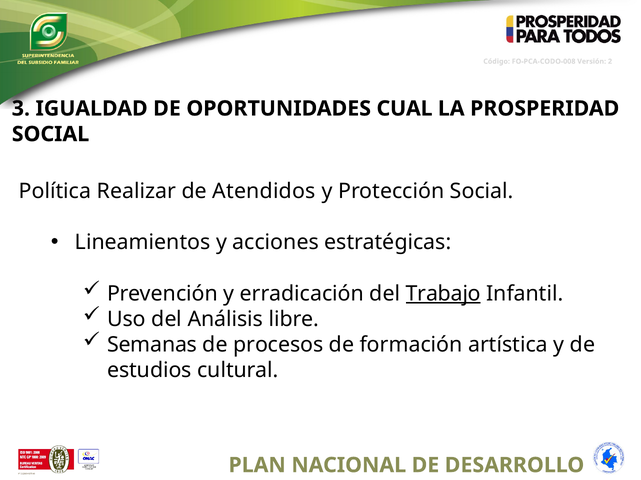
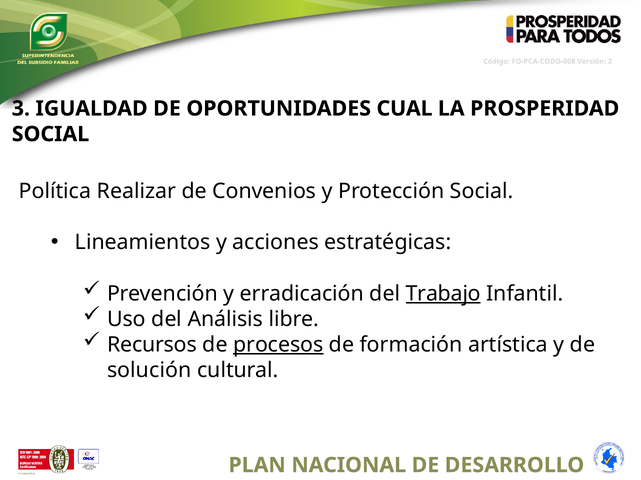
Atendidos: Atendidos -> Convenios (264, 191)
Semanas: Semanas -> Recursos (152, 345)
procesos underline: none -> present (278, 345)
estudios: estudios -> solución (149, 371)
